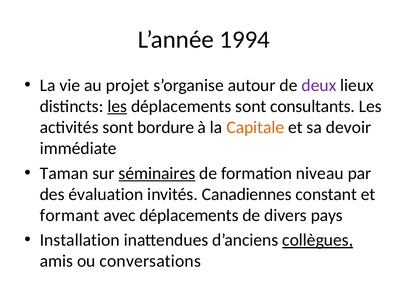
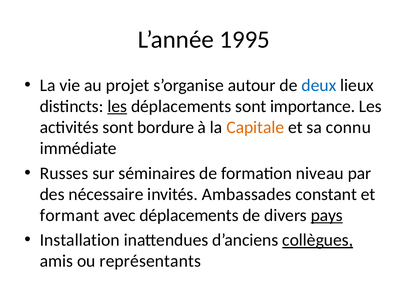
1994: 1994 -> 1995 (245, 39)
deux colour: purple -> blue (319, 85)
consultants: consultants -> importance (313, 106)
devoir: devoir -> connu (348, 127)
Taman: Taman -> Russes (64, 173)
séminaires underline: present -> none (157, 173)
évaluation: évaluation -> nécessaire (106, 194)
Canadiennes: Canadiennes -> Ambassades (247, 194)
pays underline: none -> present (327, 215)
conversations: conversations -> représentants (150, 261)
